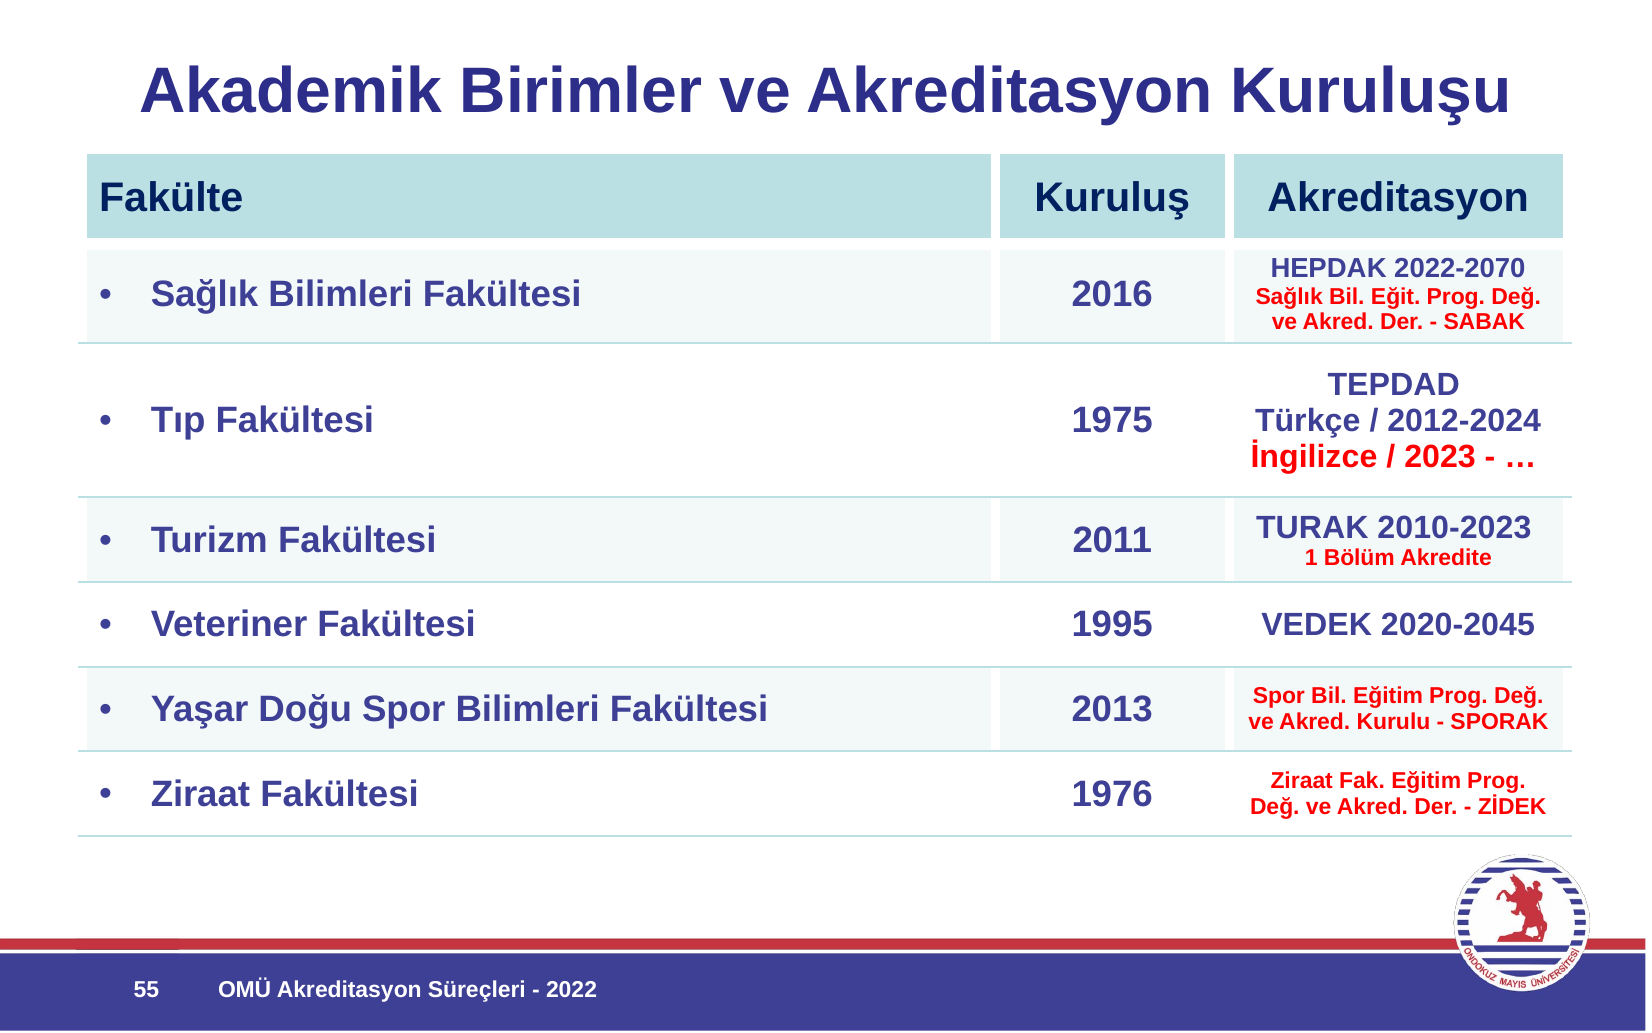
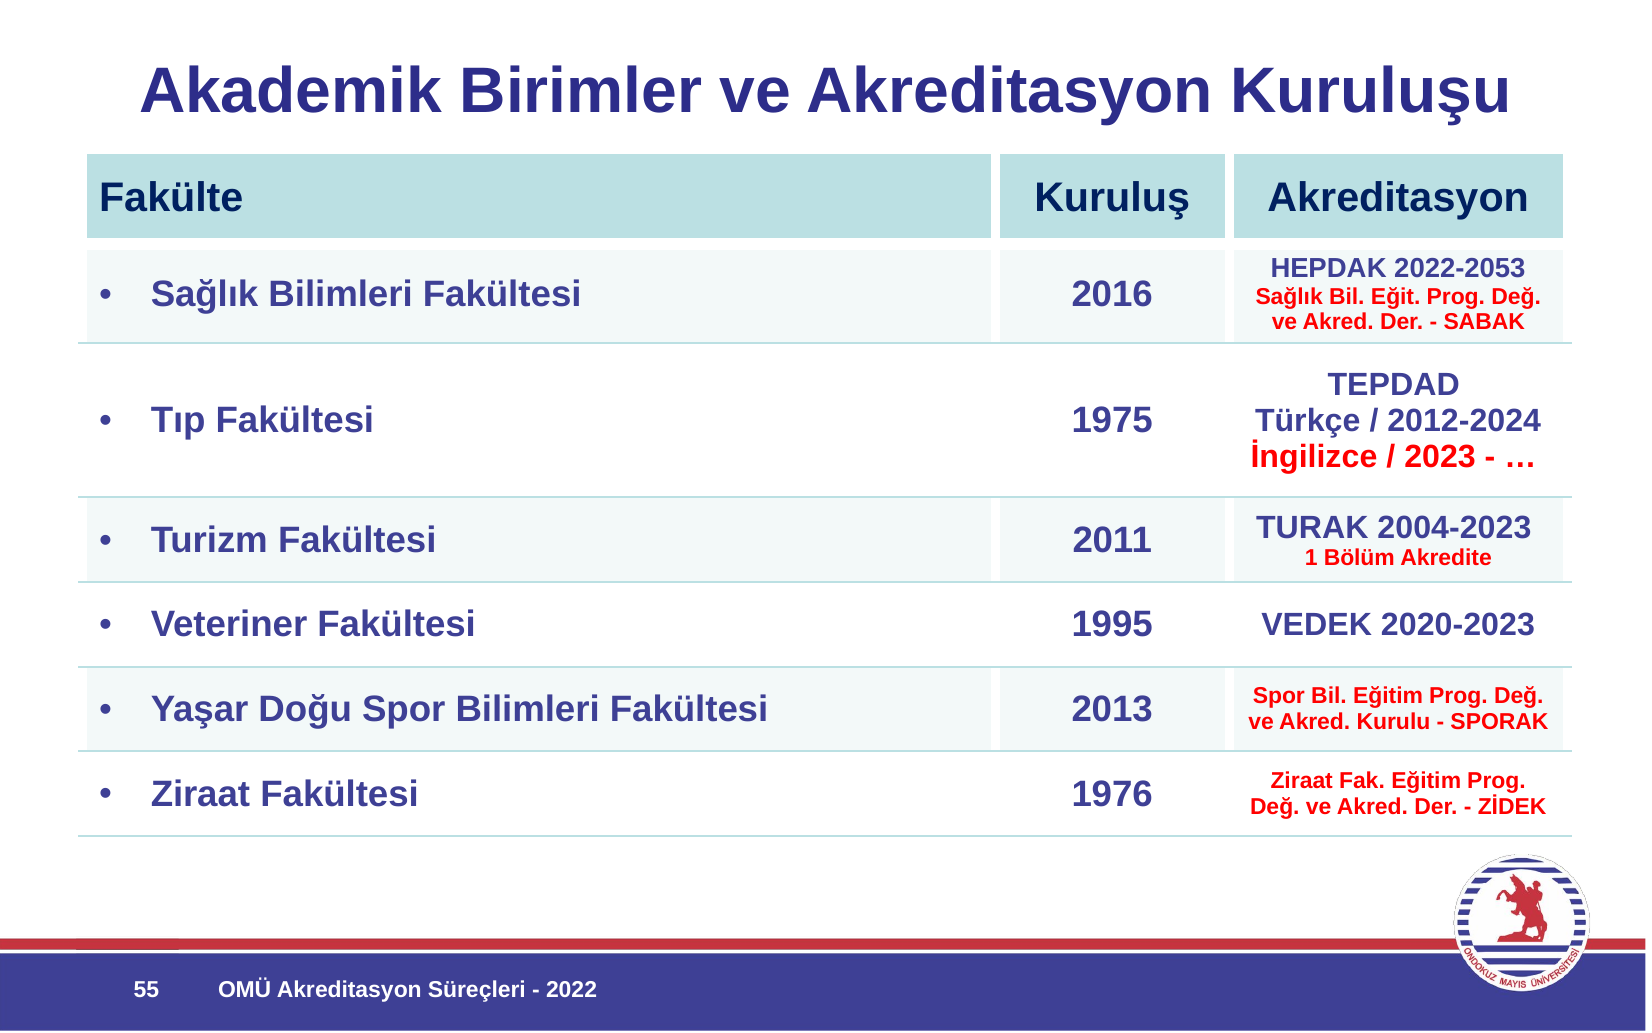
2022-2070: 2022-2070 -> 2022-2053 (1460, 268)
2010-2023: 2010-2023 -> 2004-2023 (1454, 527)
2020-2045: 2020-2045 -> 2020-2023 (1458, 625)
